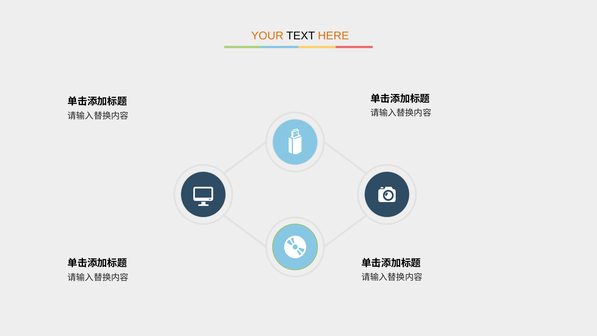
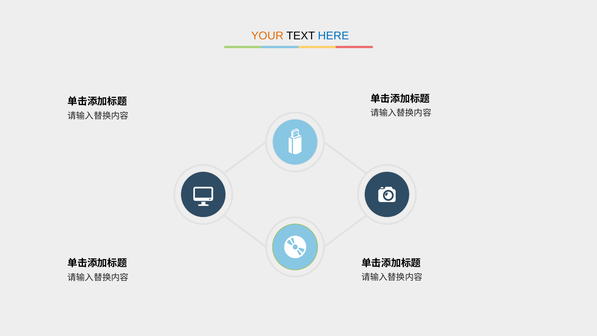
HERE colour: orange -> blue (333, 36)
